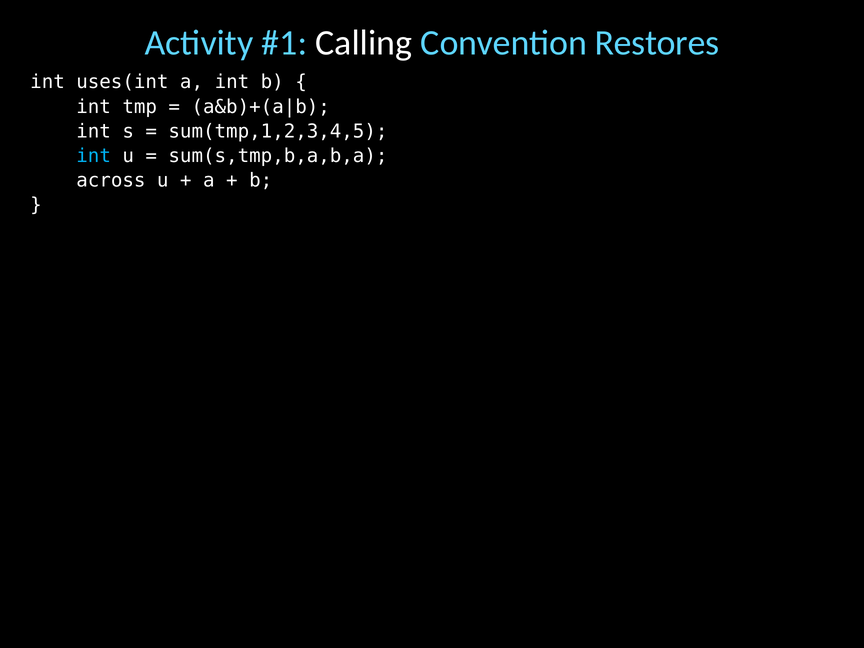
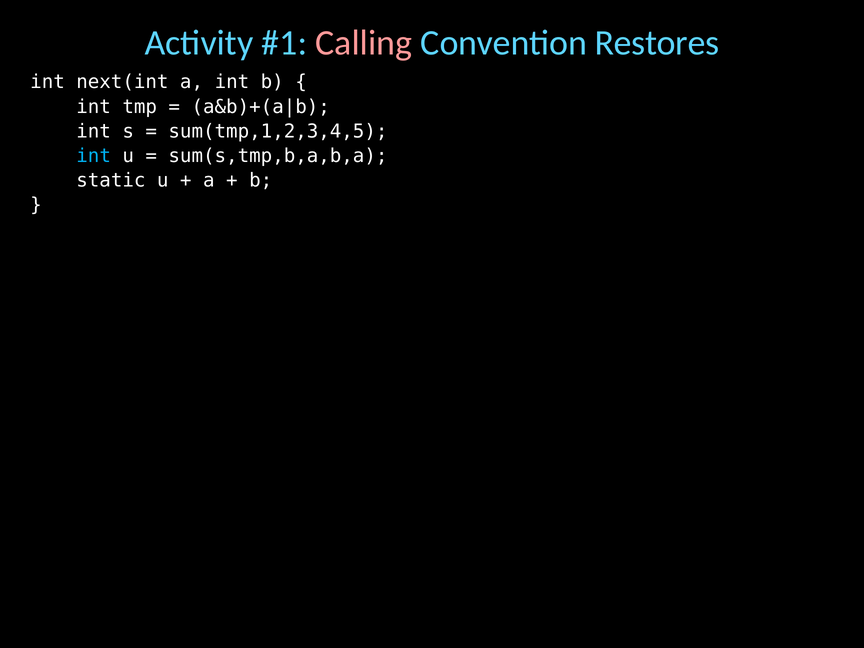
Calling colour: white -> pink (364, 43)
uses(int: uses(int -> next(int (122, 82)
across: across -> static (111, 180)
